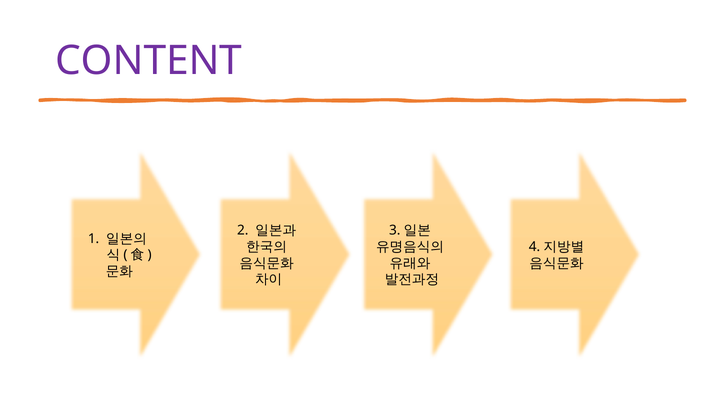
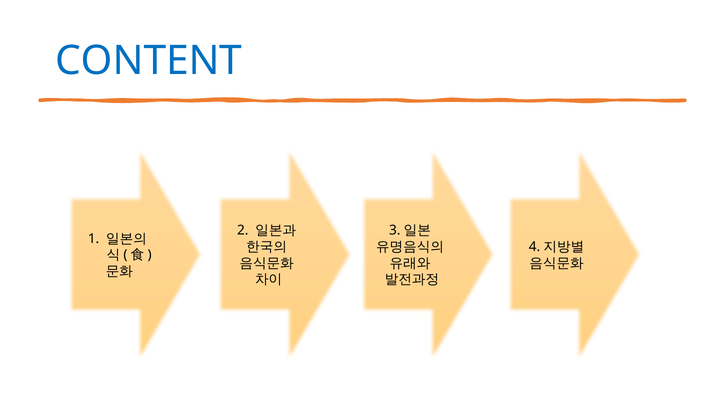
CONTENT colour: purple -> blue (149, 61)
